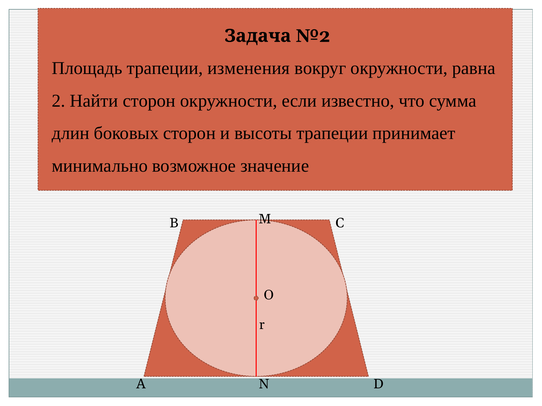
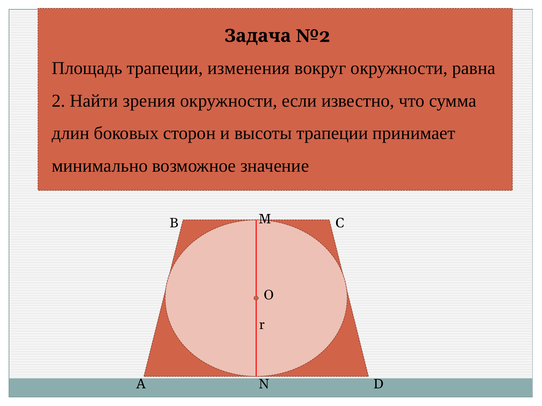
Найти сторон: сторон -> зрения (149, 101)
